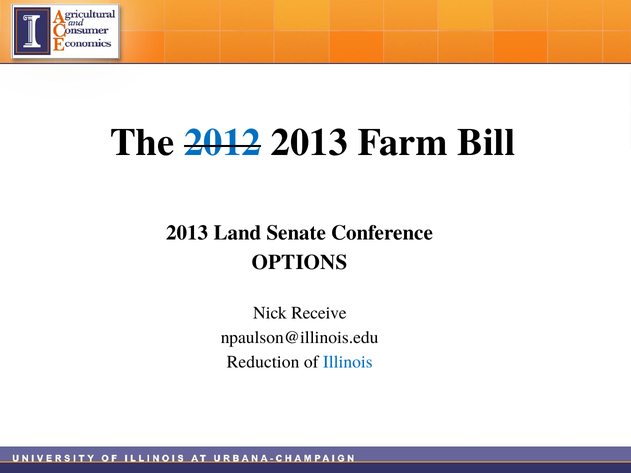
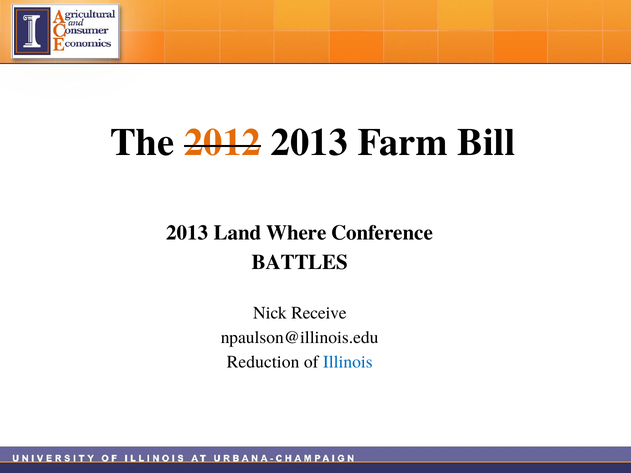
2012 colour: blue -> orange (223, 143)
Senate: Senate -> Where (296, 233)
OPTIONS: OPTIONS -> BATTLES (300, 262)
